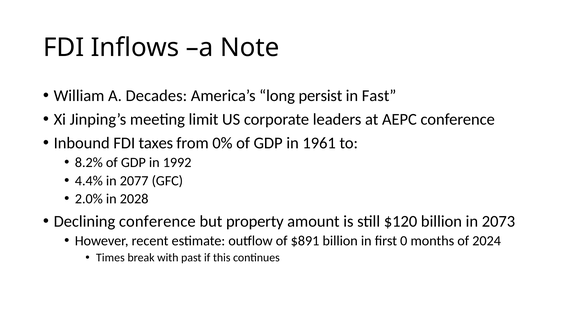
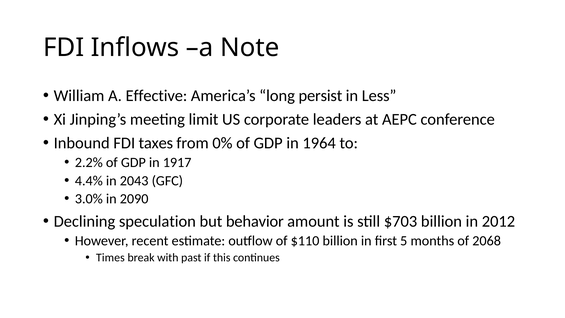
Decades: Decades -> Effective (156, 96)
Fast: Fast -> Less (379, 96)
1961: 1961 -> 1964 (319, 143)
8.2%: 8.2% -> 2.2% (89, 162)
1992: 1992 -> 1917 (177, 162)
2077: 2077 -> 2043 (134, 181)
2.0%: 2.0% -> 3.0% (89, 199)
2028: 2028 -> 2090 (134, 199)
Declining conference: conference -> speculation (157, 221)
property: property -> behavior (255, 221)
$120: $120 -> $703 (401, 221)
2073: 2073 -> 2012 (498, 221)
$891: $891 -> $110 (305, 241)
0: 0 -> 5 (404, 241)
2024: 2024 -> 2068 (487, 241)
